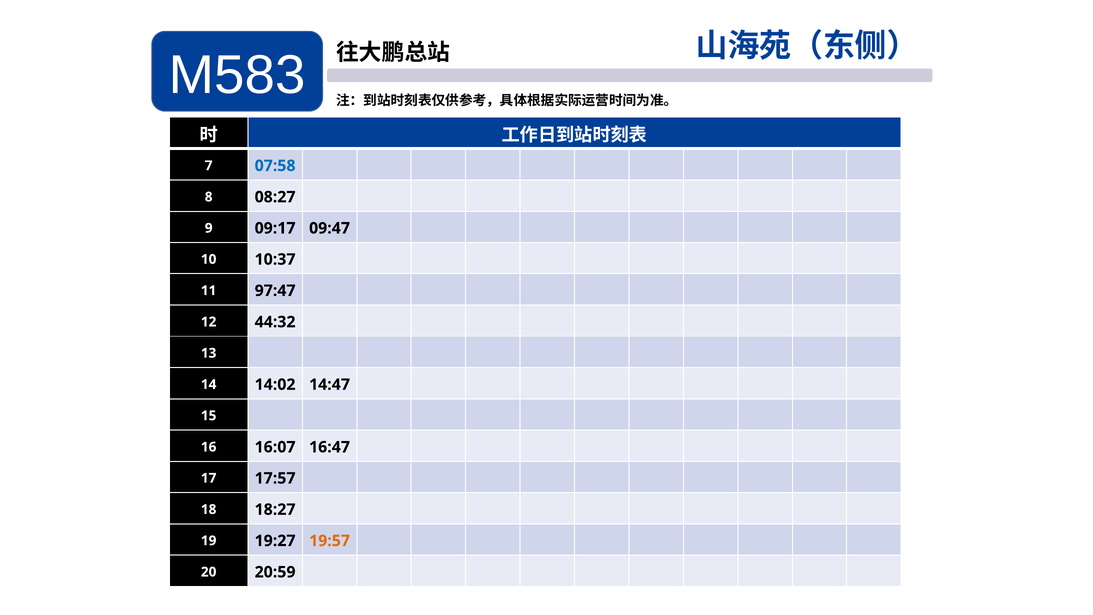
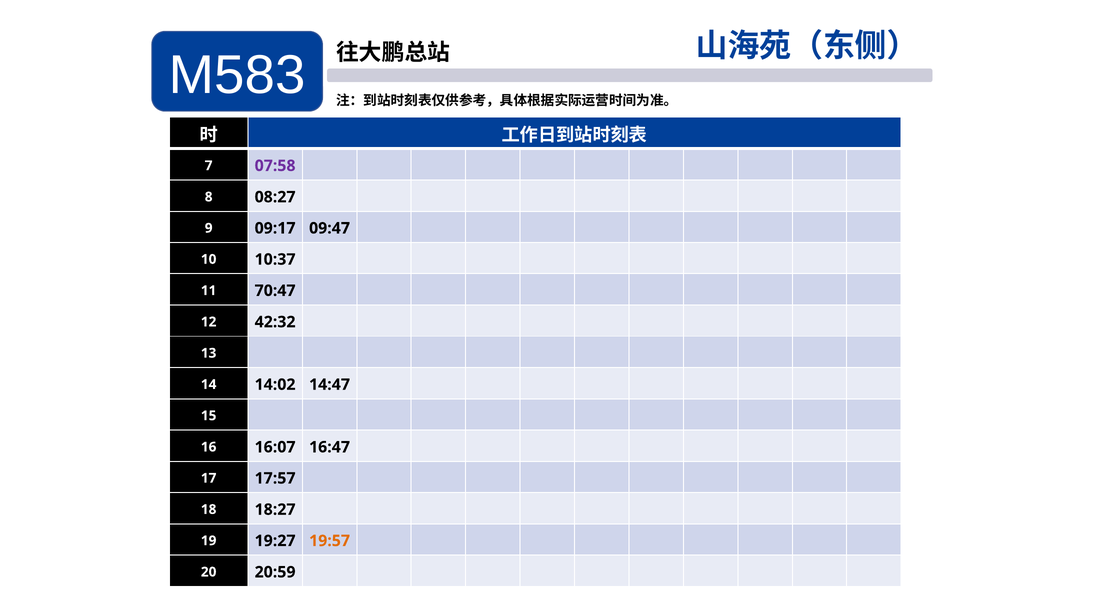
07:58 colour: blue -> purple (275, 166)
97:47: 97:47 -> 70:47 (275, 291)
44:32: 44:32 -> 42:32 (275, 322)
